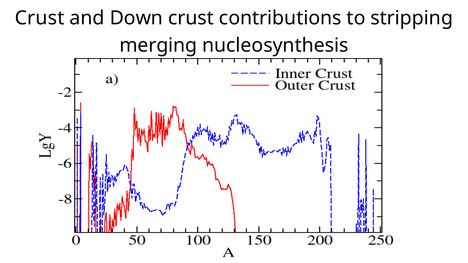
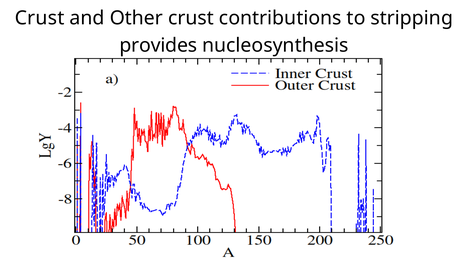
Down: Down -> Other (136, 18)
merging: merging -> provides (158, 45)
